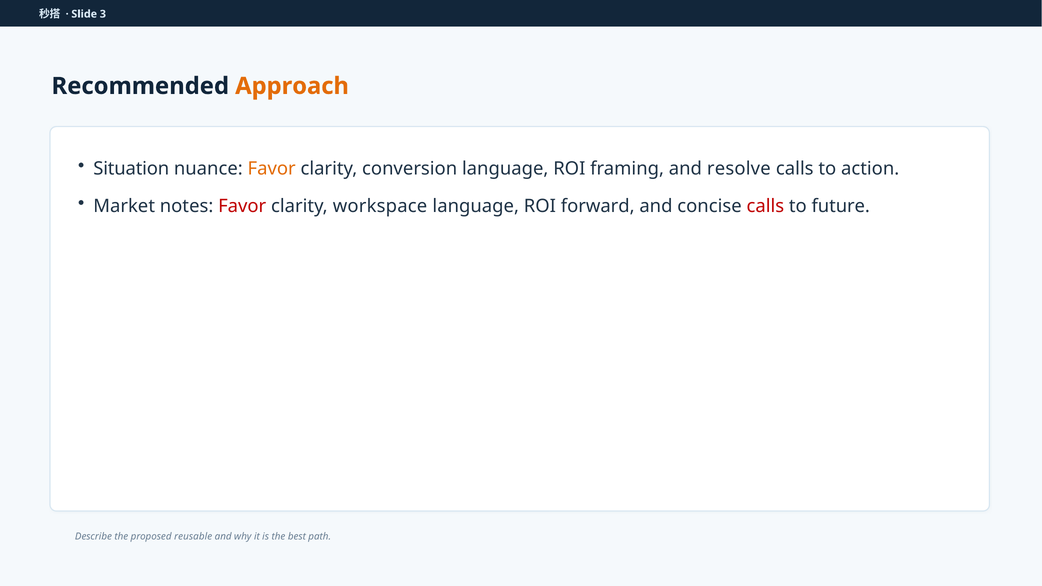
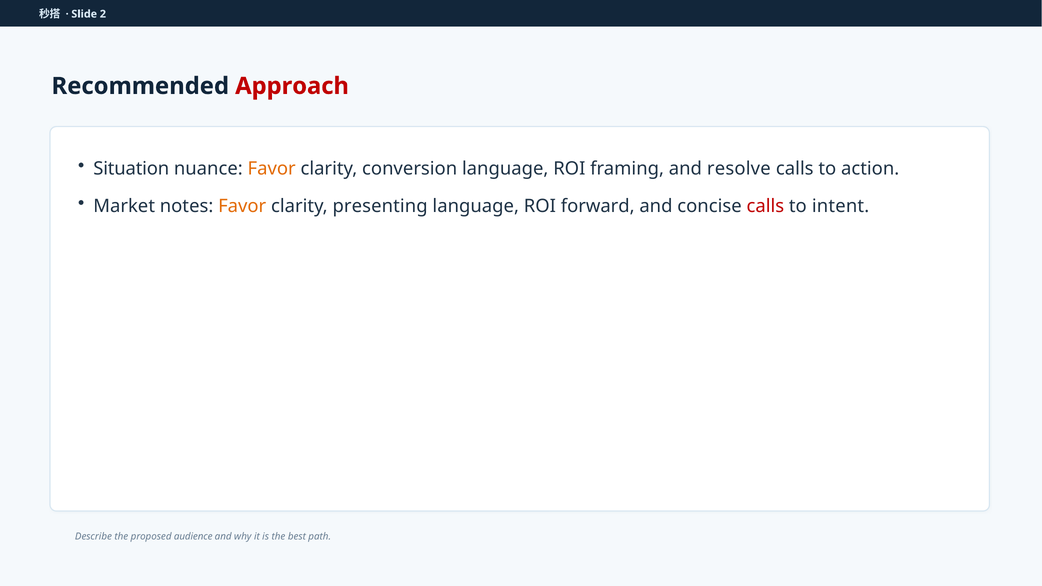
3: 3 -> 2 (103, 14)
Approach colour: orange -> red (292, 86)
Favor colour: red -> orange (242, 206)
workspace: workspace -> presenting (380, 206)
future: future -> intent (841, 206)
reusable: reusable -> audience (193, 537)
